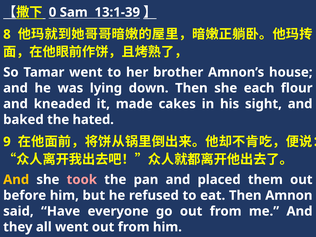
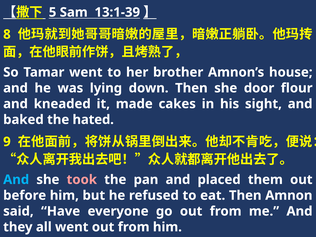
0: 0 -> 5 (53, 12)
each: each -> door (259, 88)
And colour: yellow -> light blue (16, 180)
